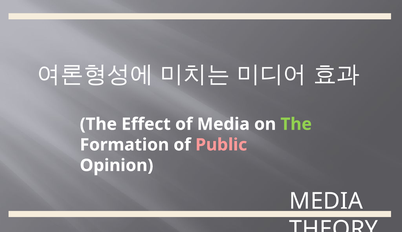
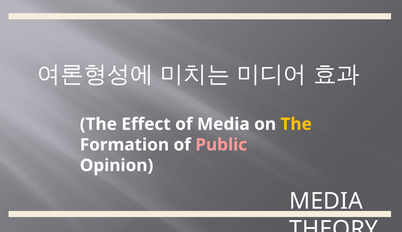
The colour: light green -> yellow (296, 124)
